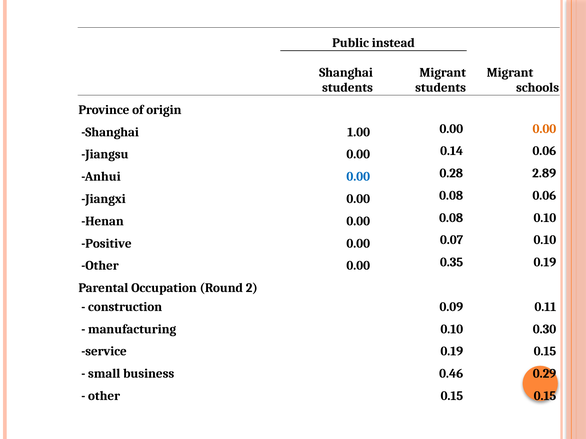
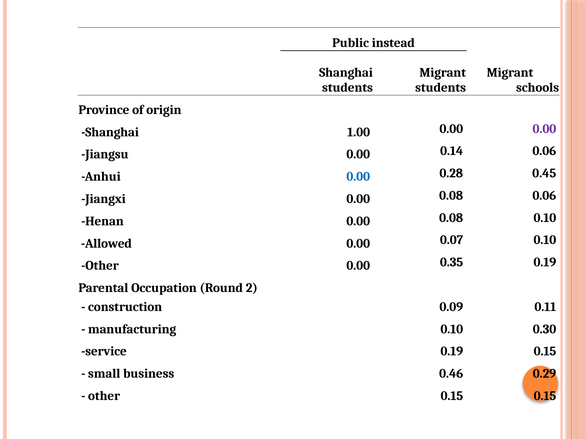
0.00 colour: orange -> purple (544, 129)
2.89: 2.89 -> 0.45 (544, 173)
Positive: Positive -> Allowed (106, 244)
